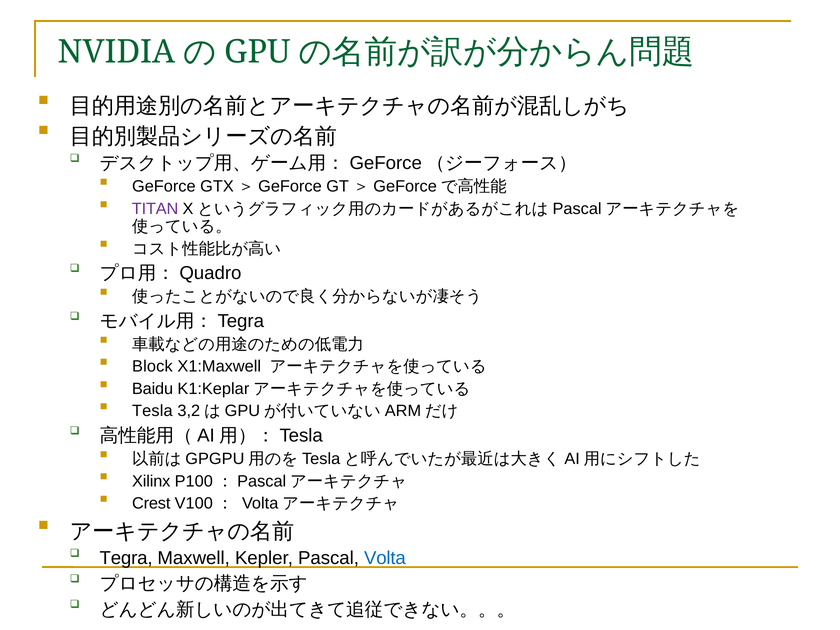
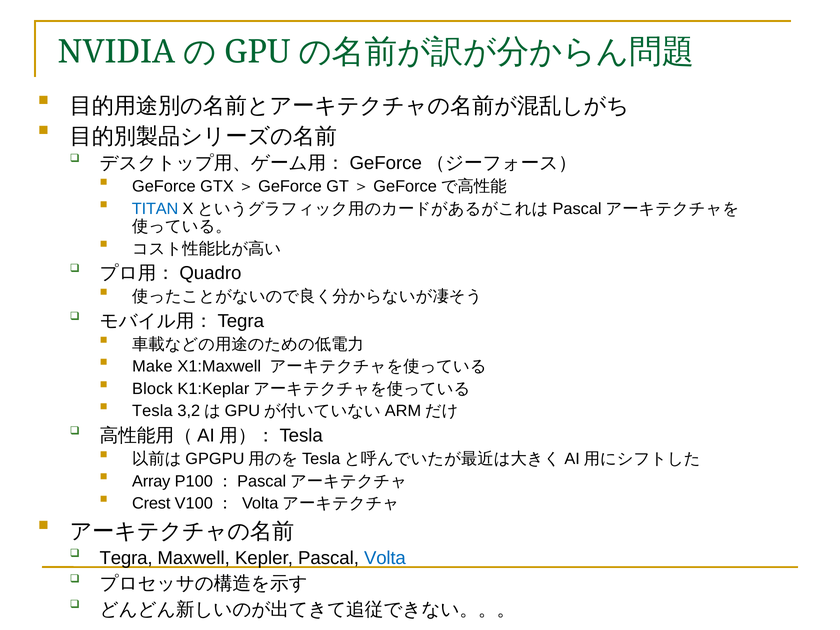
TITAN colour: purple -> blue (155, 209)
Block: Block -> Make (152, 367)
Baidu: Baidu -> Block (152, 389)
Xilinx: Xilinx -> Array (151, 481)
